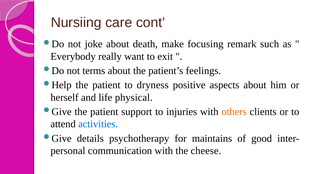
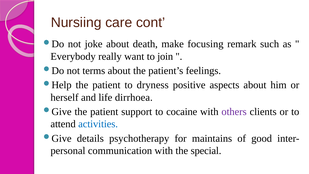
exit: exit -> join (165, 56)
physical: physical -> dirrhoea (134, 97)
injuries: injuries -> cocaine (182, 112)
others colour: orange -> purple (234, 112)
cheese: cheese -> special (206, 151)
